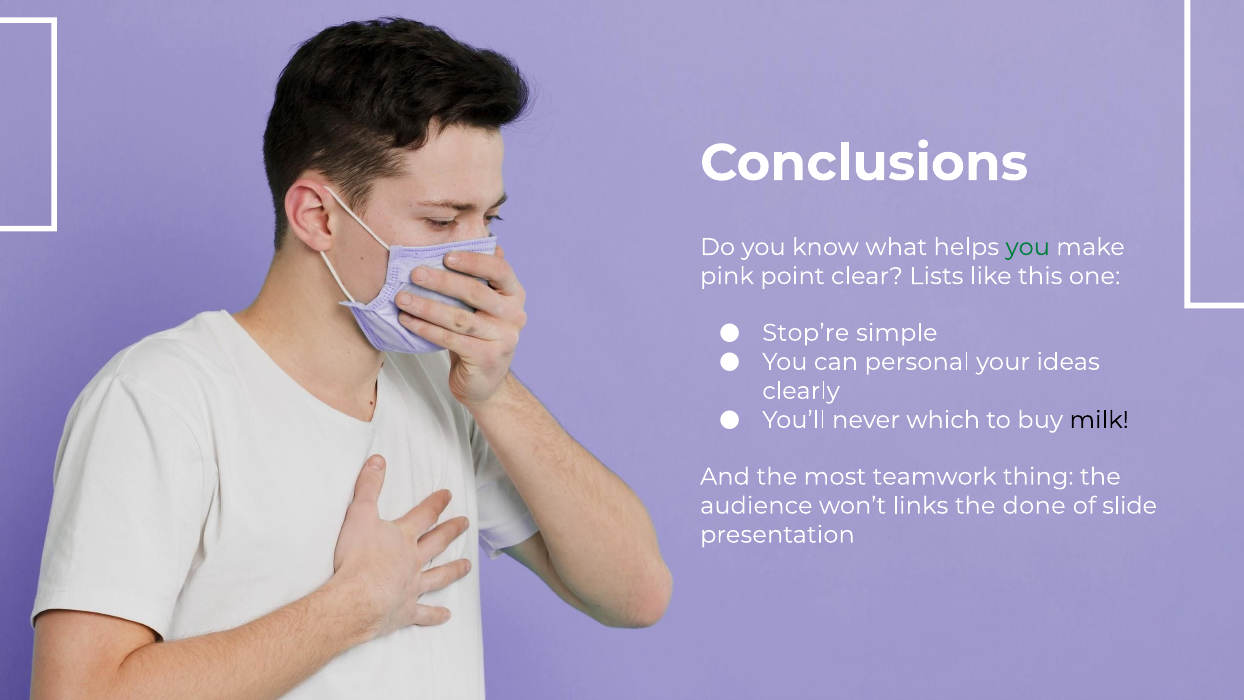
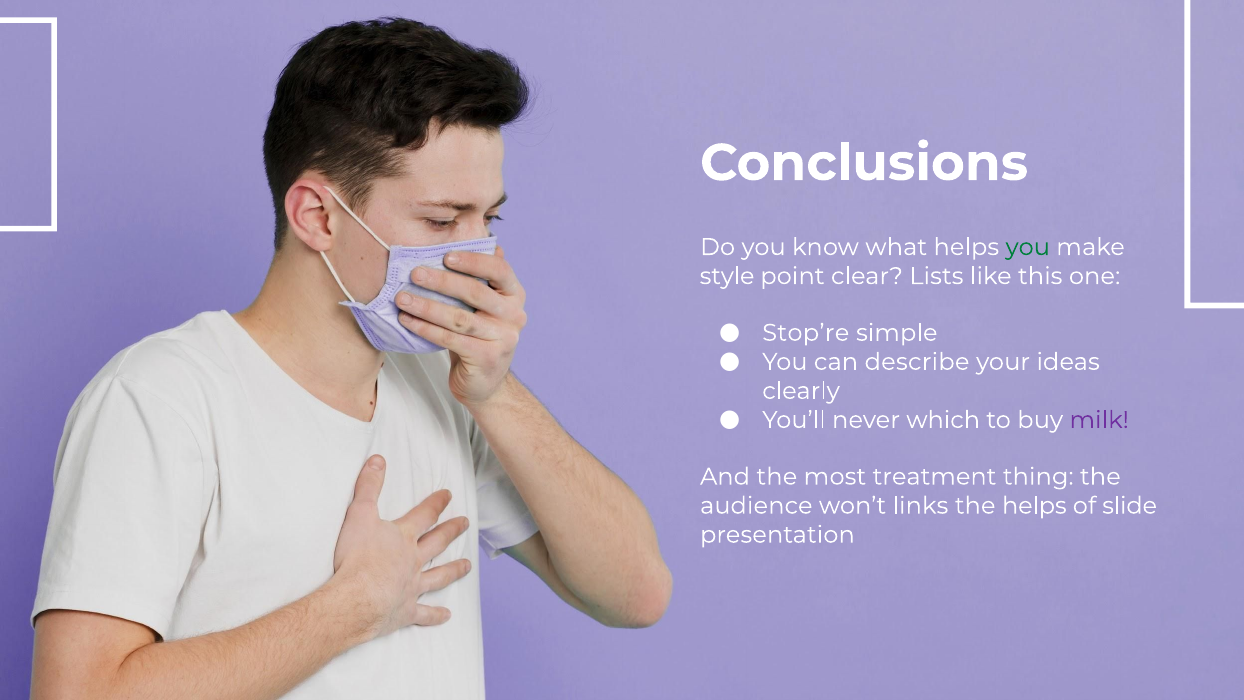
pink: pink -> style (727, 276)
personal: personal -> describe (917, 362)
milk colour: black -> purple (1099, 420)
teamwork: teamwork -> treatment (935, 476)
the done: done -> helps (1034, 506)
